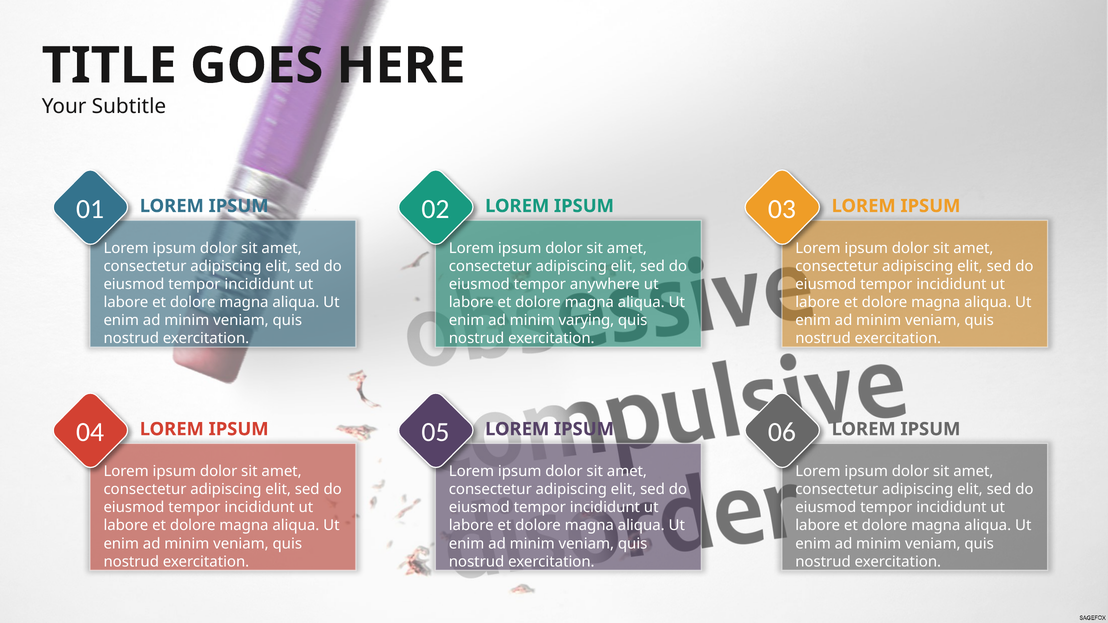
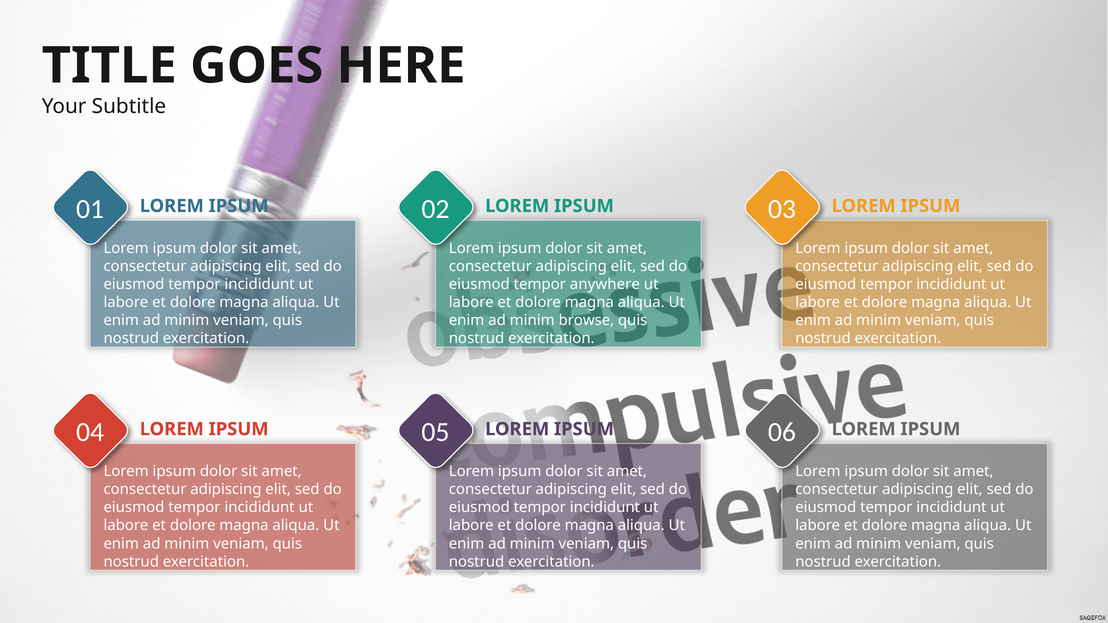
varying: varying -> browse (586, 321)
